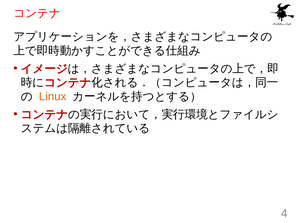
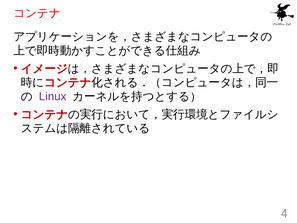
Linux colour: orange -> purple (53, 96)
